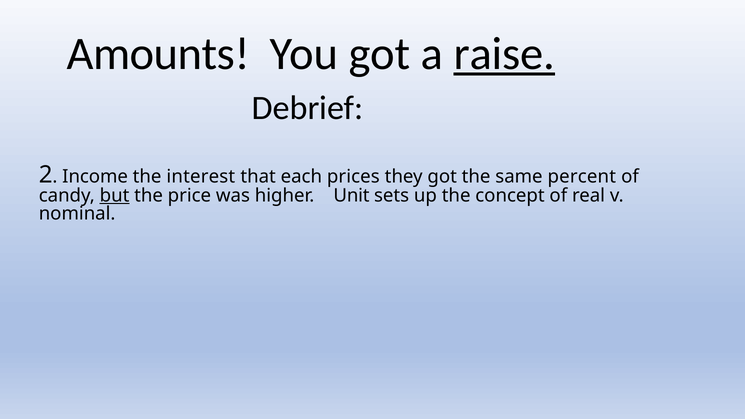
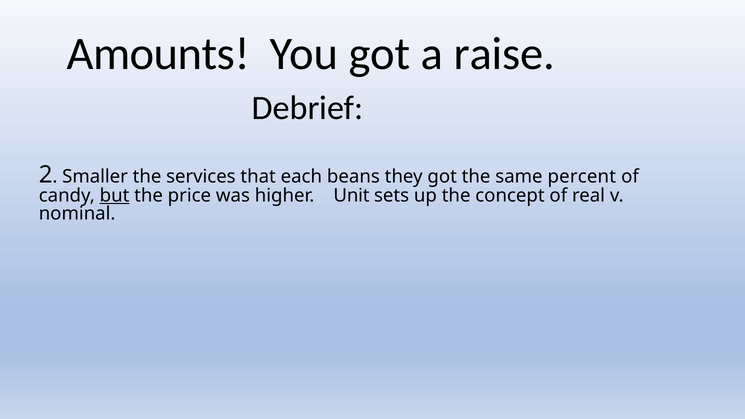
raise underline: present -> none (504, 54)
Income: Income -> Smaller (95, 176)
interest: interest -> services (201, 176)
prices: prices -> beans (353, 176)
